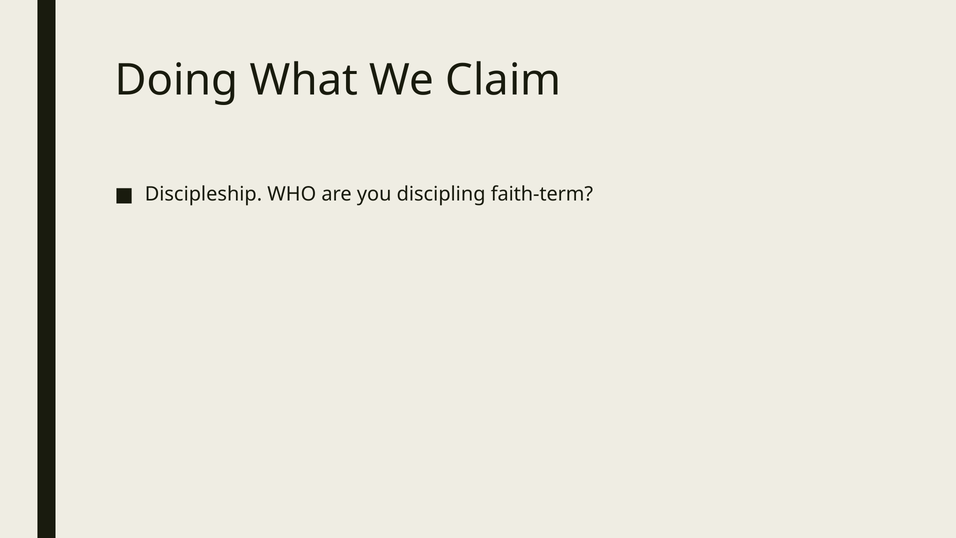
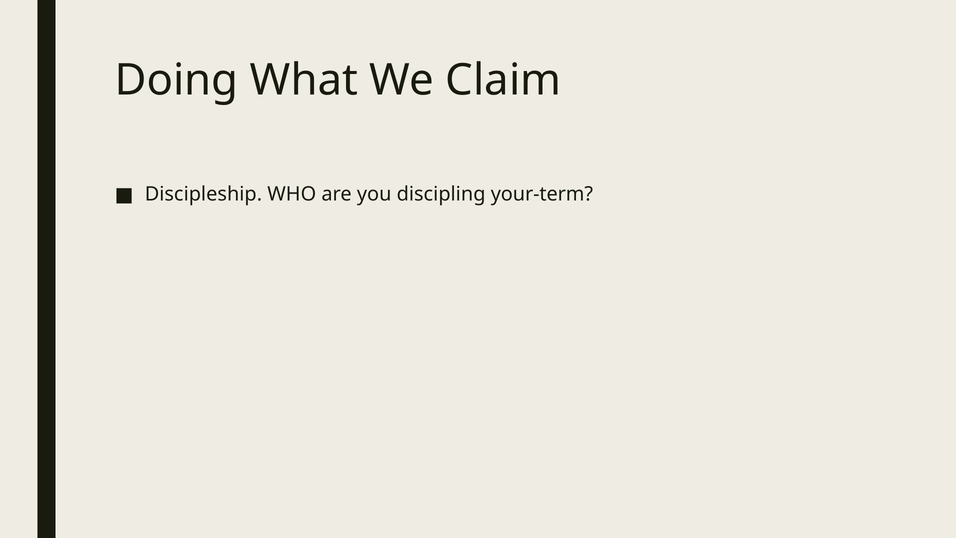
faith-term: faith-term -> your-term (542, 194)
